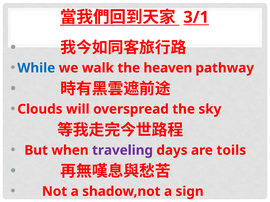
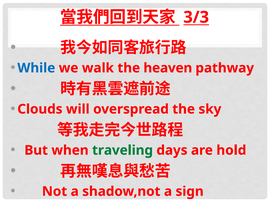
3/1: 3/1 -> 3/3 (196, 17)
traveling colour: purple -> green (123, 151)
toils: toils -> hold (231, 151)
